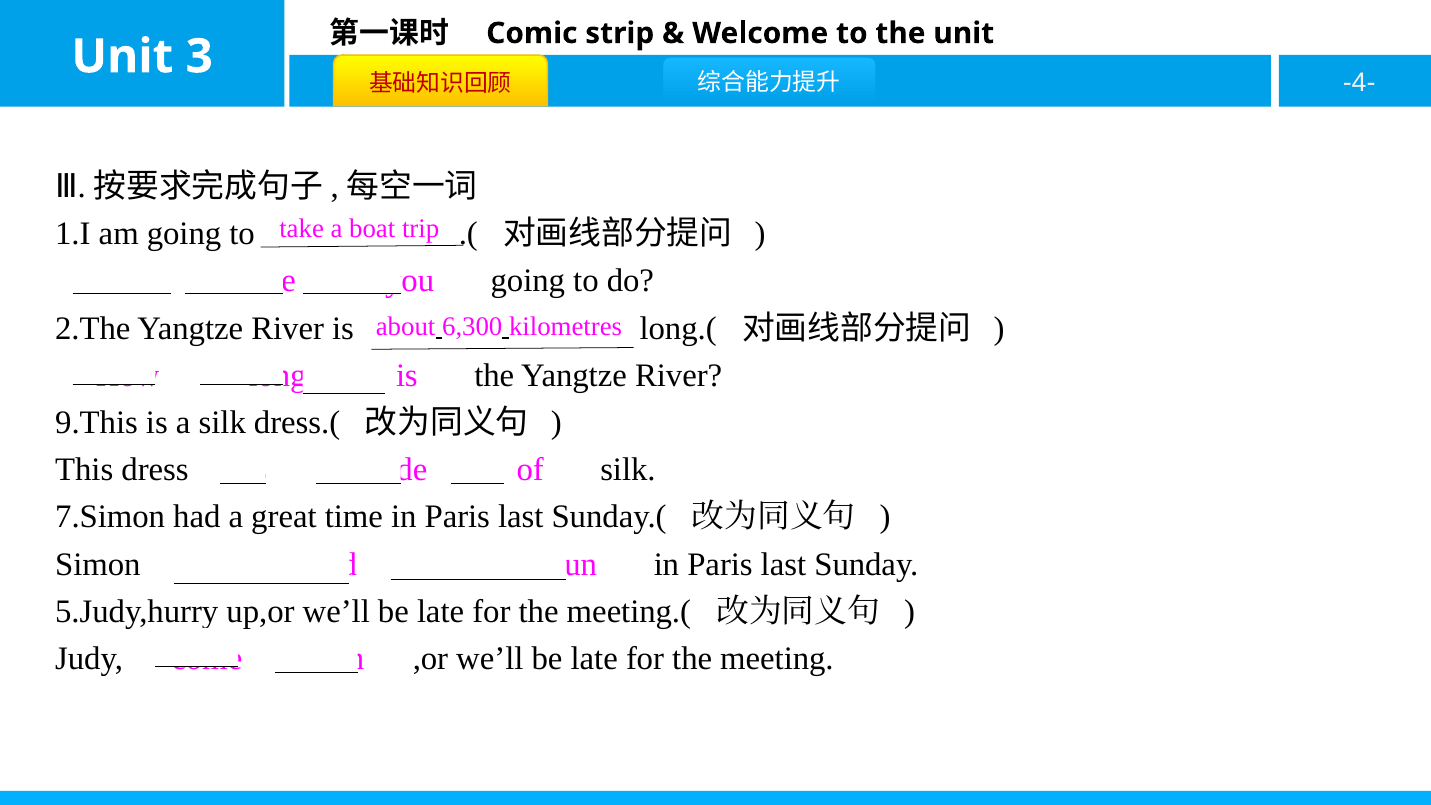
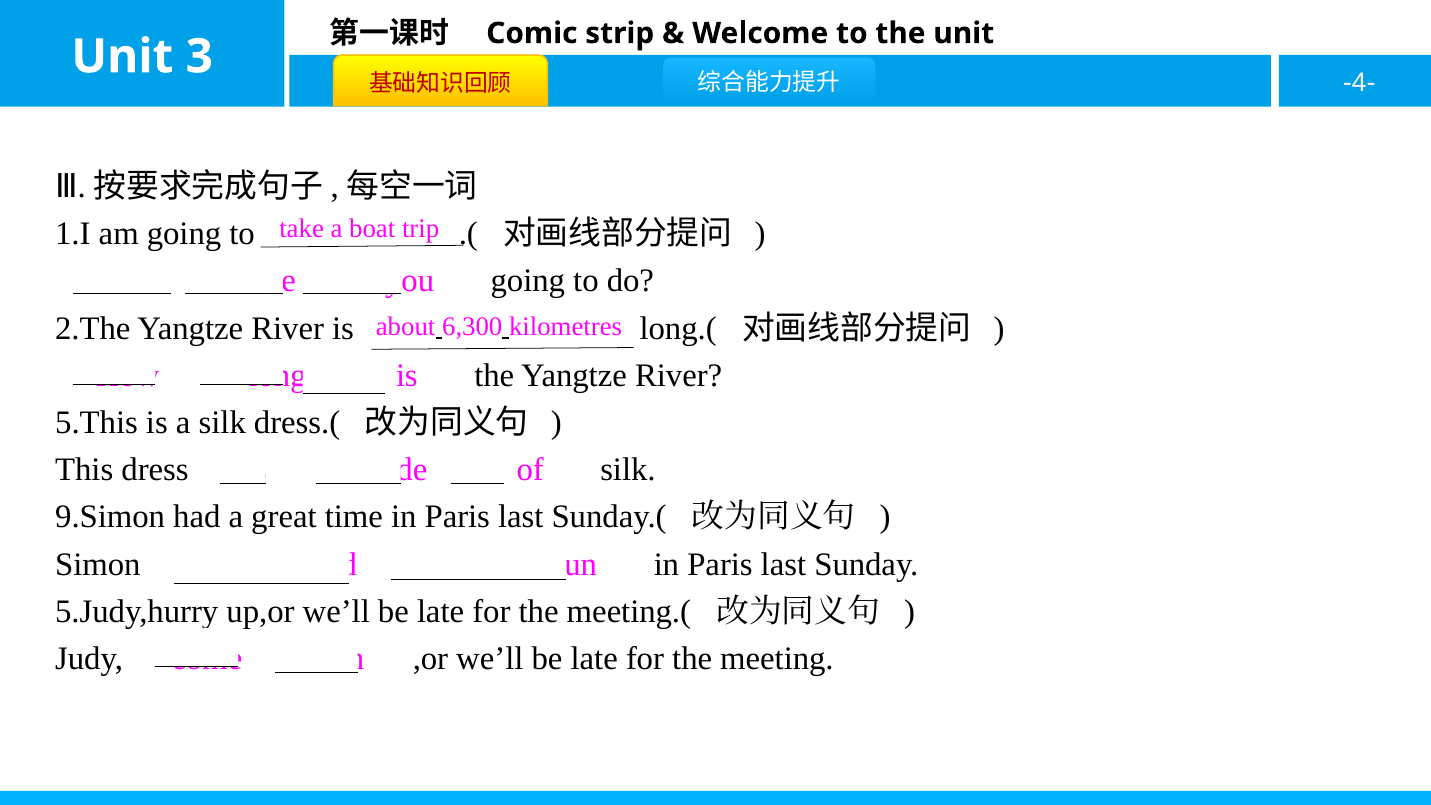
9.This: 9.This -> 5.This (97, 423)
7.Simon: 7.Simon -> 9.Simon (110, 517)
